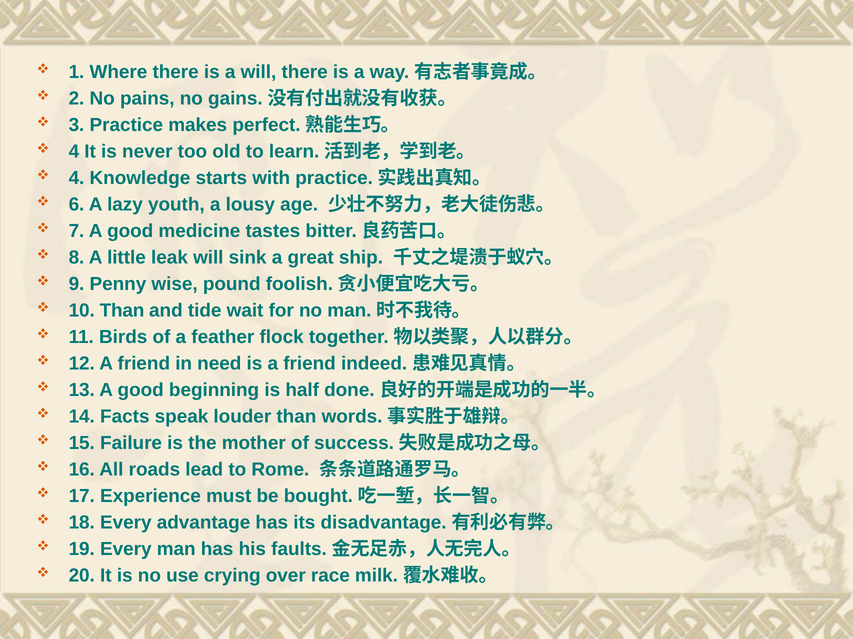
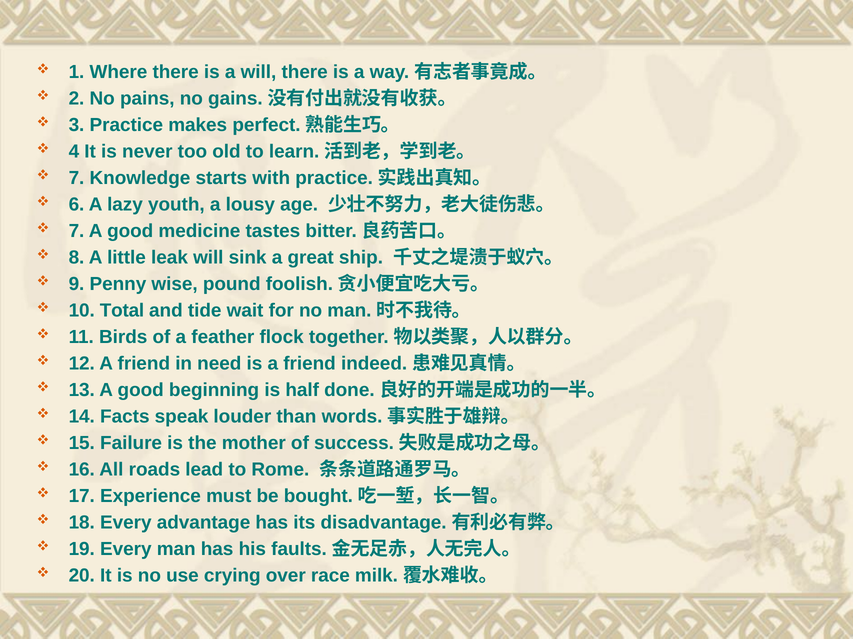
4: 4 -> 7 (77, 178)
10 Than: Than -> Total (122, 311)
